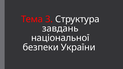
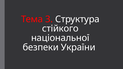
завдань: завдань -> стійкого (60, 29)
